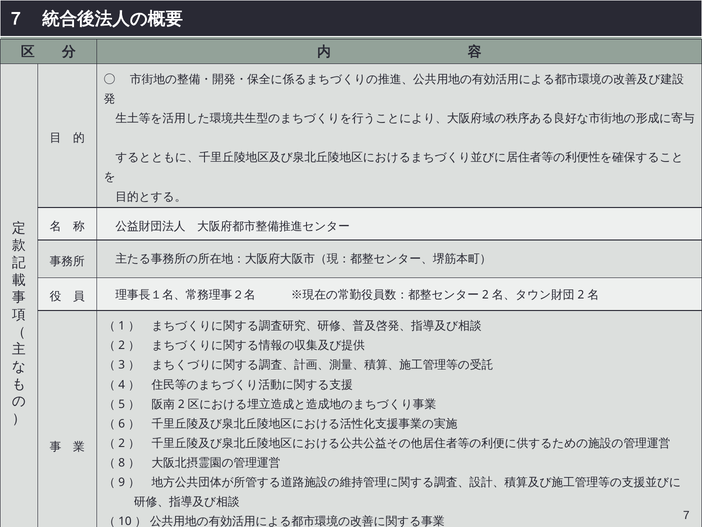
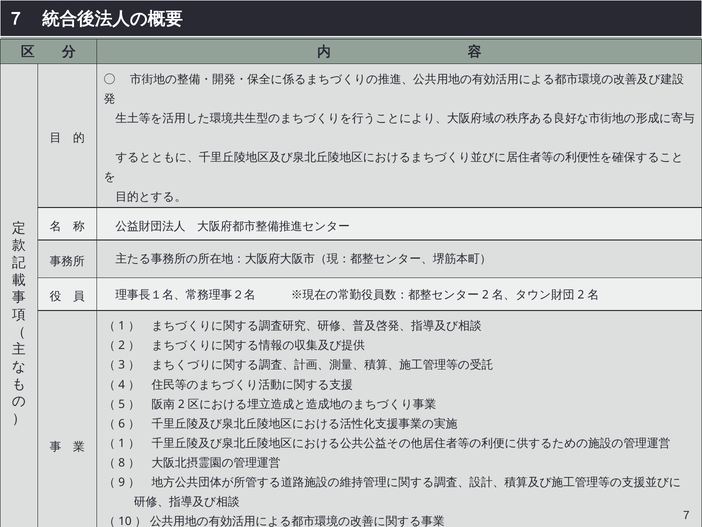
2: 2 -> 1 (122, 443)
